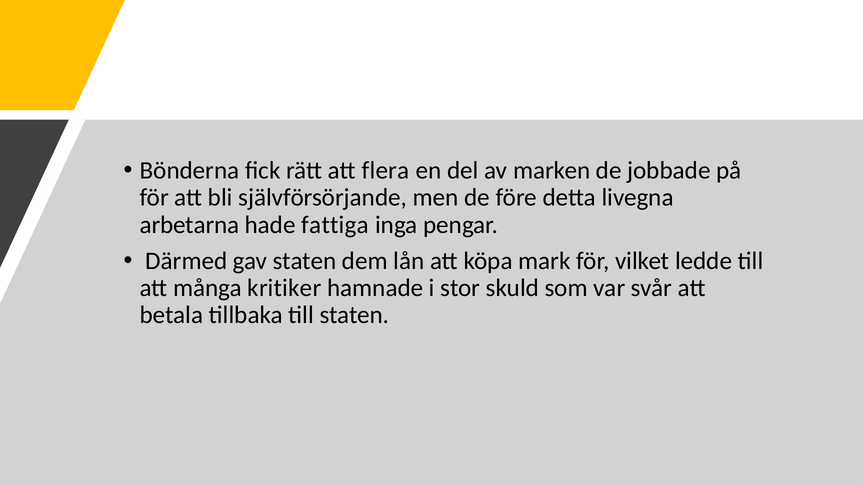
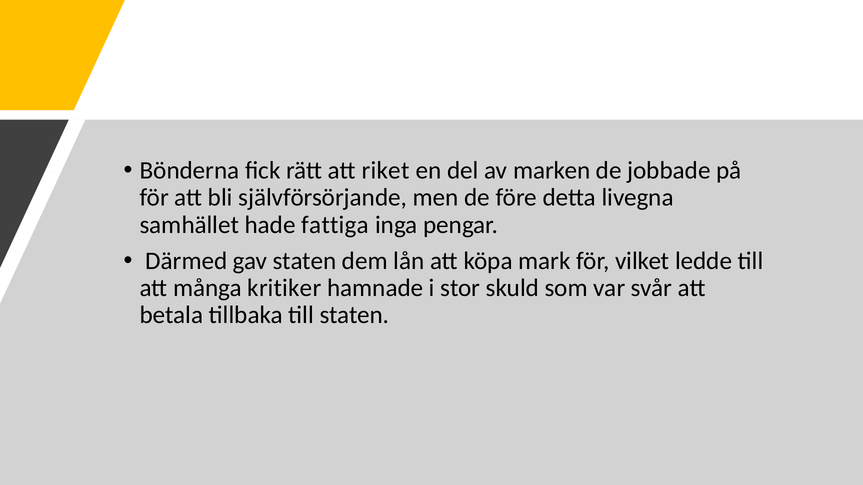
flera: flera -> riket (386, 171)
arbetarna: arbetarna -> samhället (189, 225)
